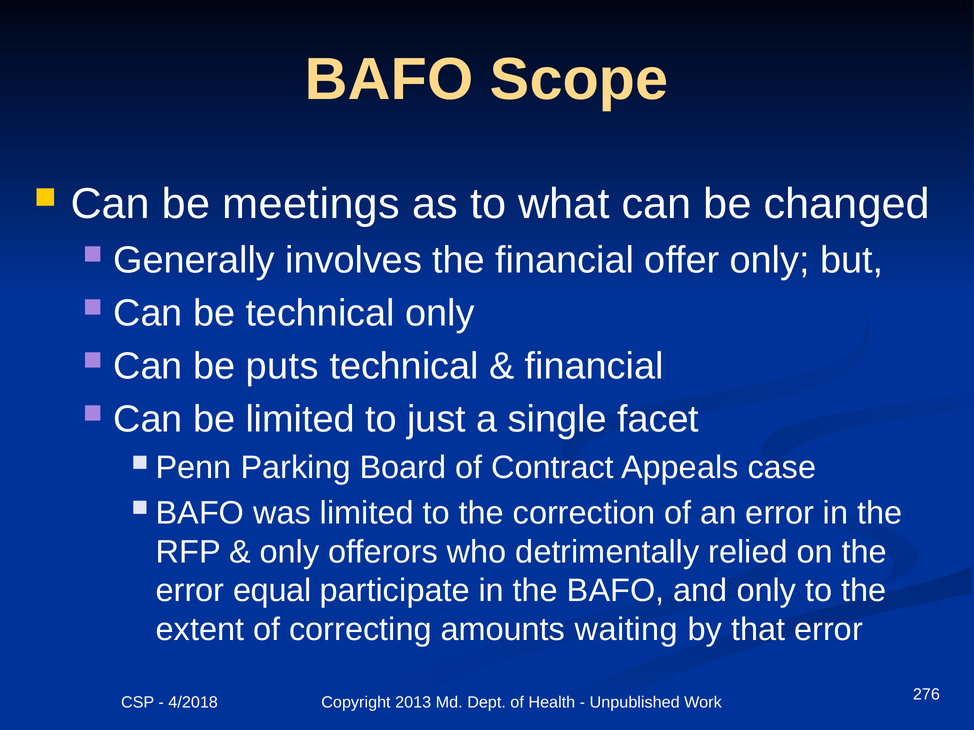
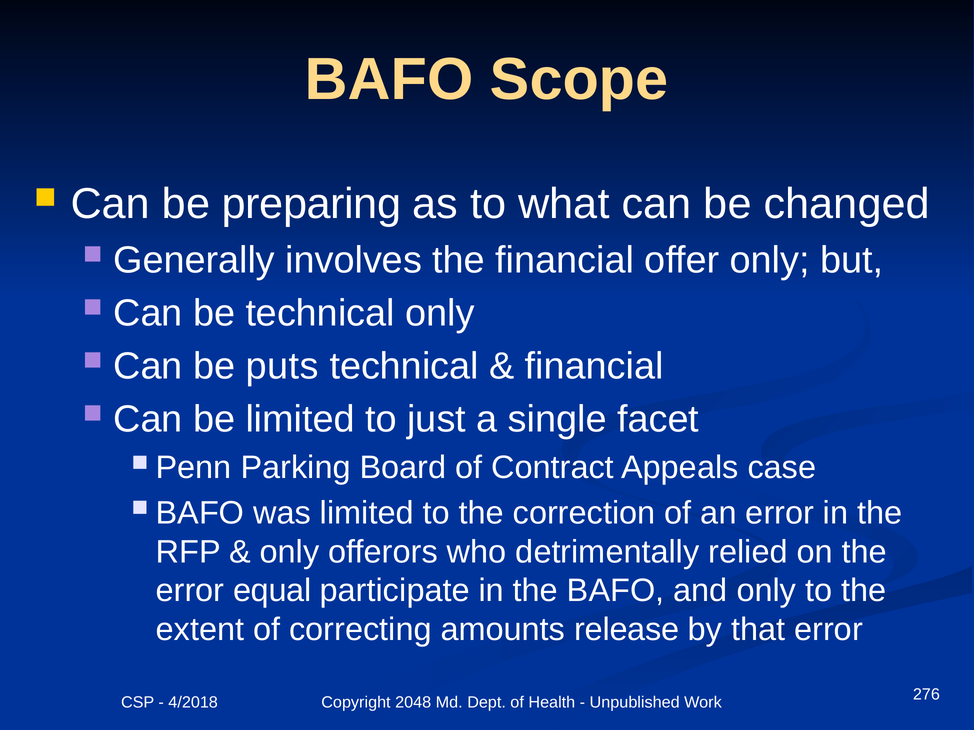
meetings: meetings -> preparing (311, 204)
waiting: waiting -> release (627, 630)
2013: 2013 -> 2048 (413, 703)
